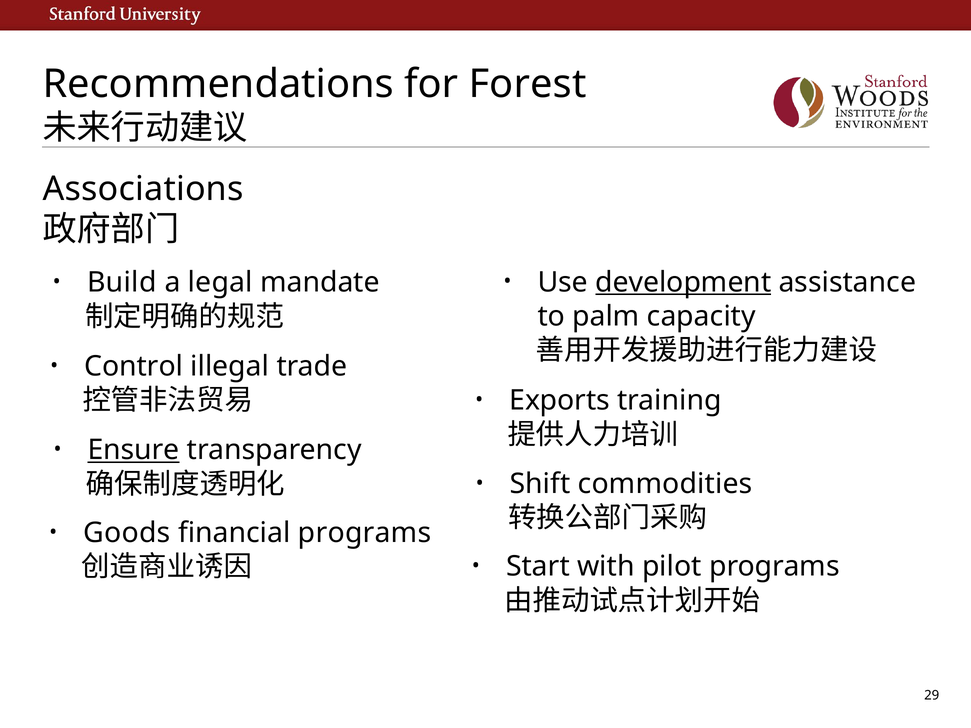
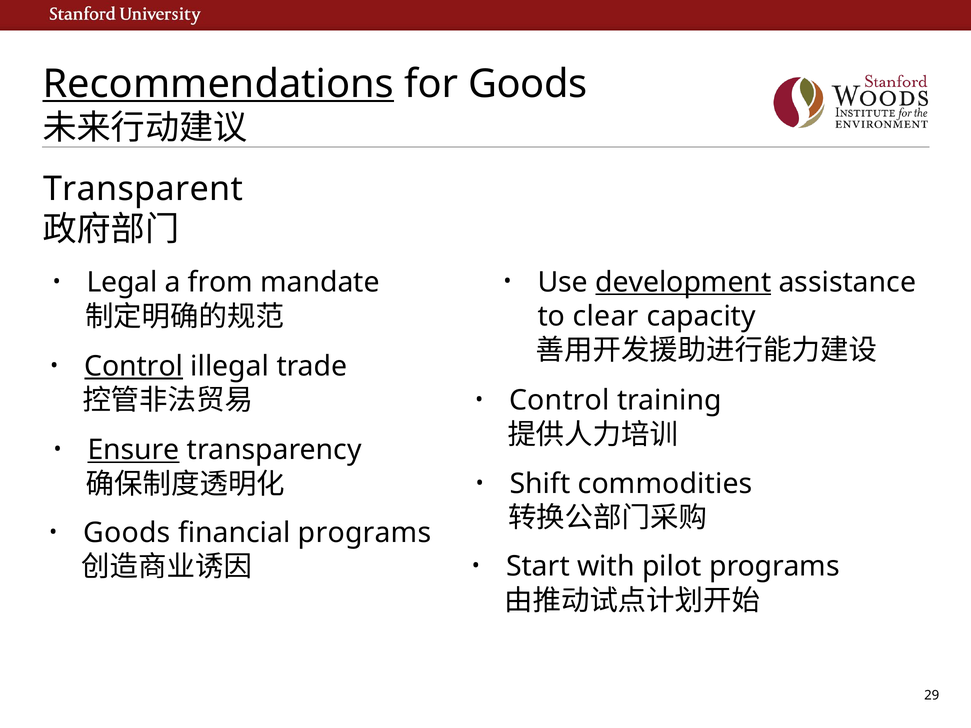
Recommendations underline: none -> present (218, 84)
for Forest: Forest -> Goods (528, 84)
Associations: Associations -> Transparent (143, 189)
Build: Build -> Legal (122, 283)
legal: legal -> from (220, 283)
palm: palm -> clear (606, 316)
Control underline: none -> present (134, 366)
Exports: Exports -> Control (559, 401)
